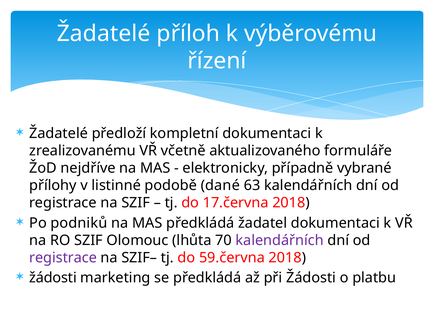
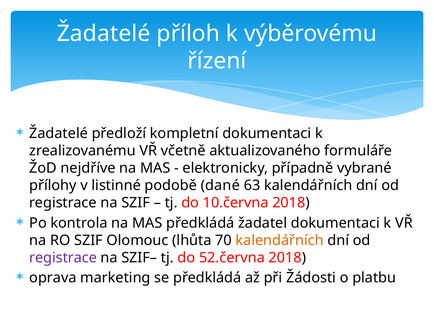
17.června: 17.června -> 10.června (236, 203)
podniků: podniků -> kontrola (79, 223)
kalendářních colour: purple -> orange (280, 241)
59.června: 59.června -> 52.června (232, 258)
žádosti: žádosti -> oprava (53, 278)
